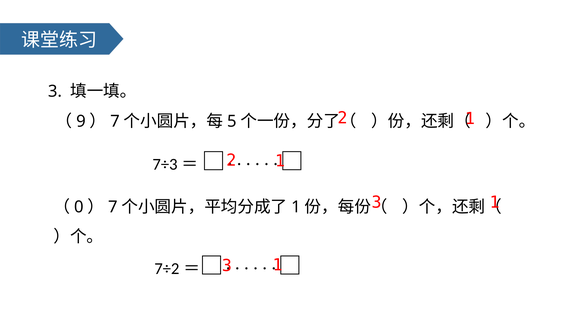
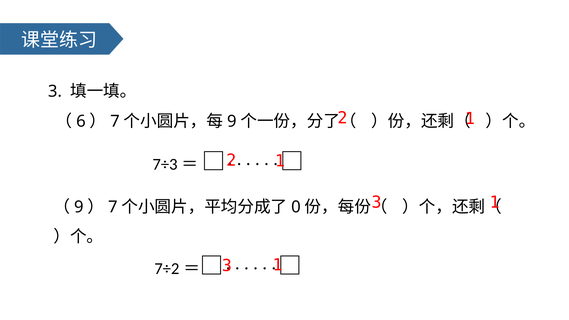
9: 9 -> 6 (81, 121)
5: 5 -> 9 (232, 121)
0: 0 -> 9 (79, 207)
1: 1 -> 0 (296, 207)
